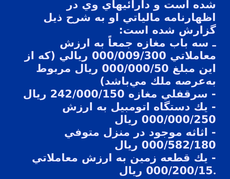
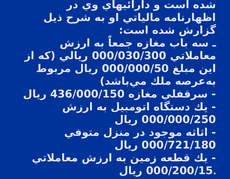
000/009/300: 000/009/300 -> 000/030/300 (129, 56)
242/000/150: 242/000/150 -> 436/000/150 (87, 94)
000/582/180: 000/582/180 -> 000/721/180 (179, 145)
